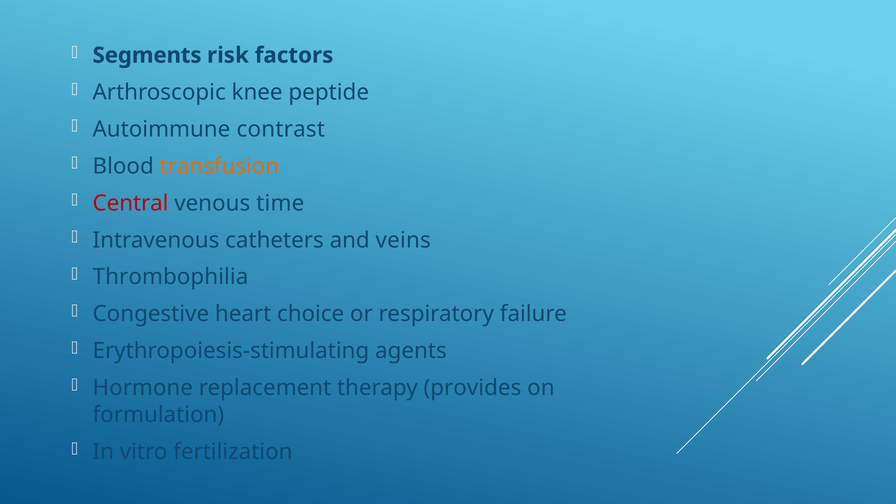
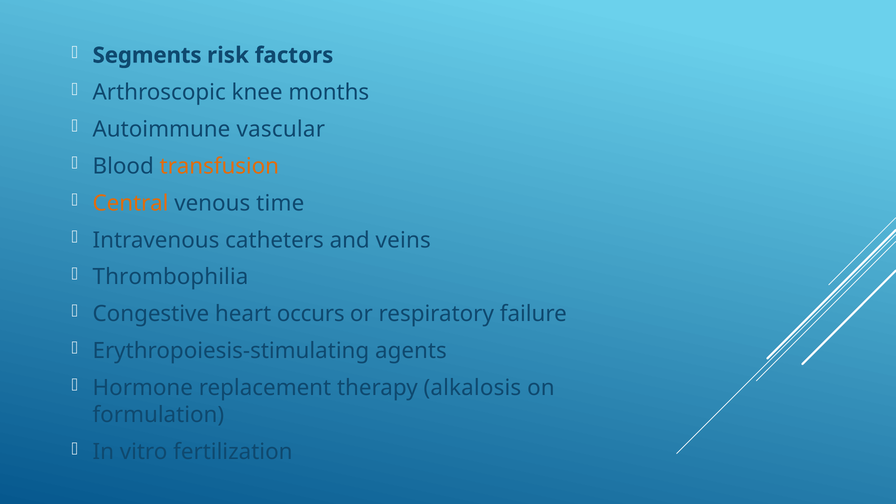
peptide: peptide -> months (329, 92)
contrast: contrast -> vascular (281, 129)
Central colour: red -> orange (131, 203)
choice: choice -> occurs (311, 314)
provides: provides -> alkalosis (472, 388)
